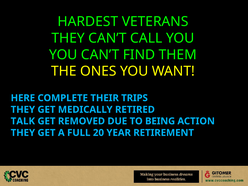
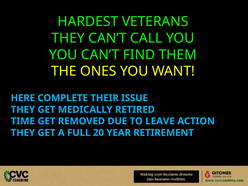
TRIPS: TRIPS -> ISSUE (135, 98)
TALK: TALK -> TIME (23, 121)
BEING: BEING -> LEAVE (160, 121)
